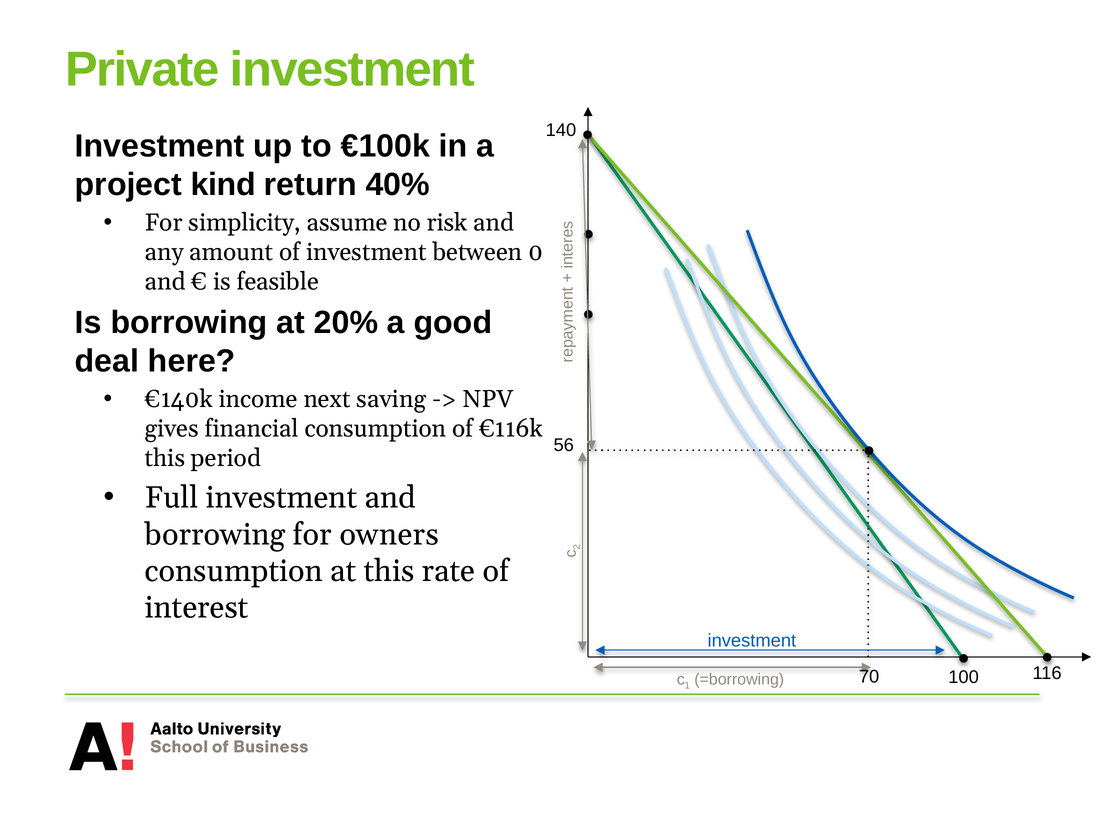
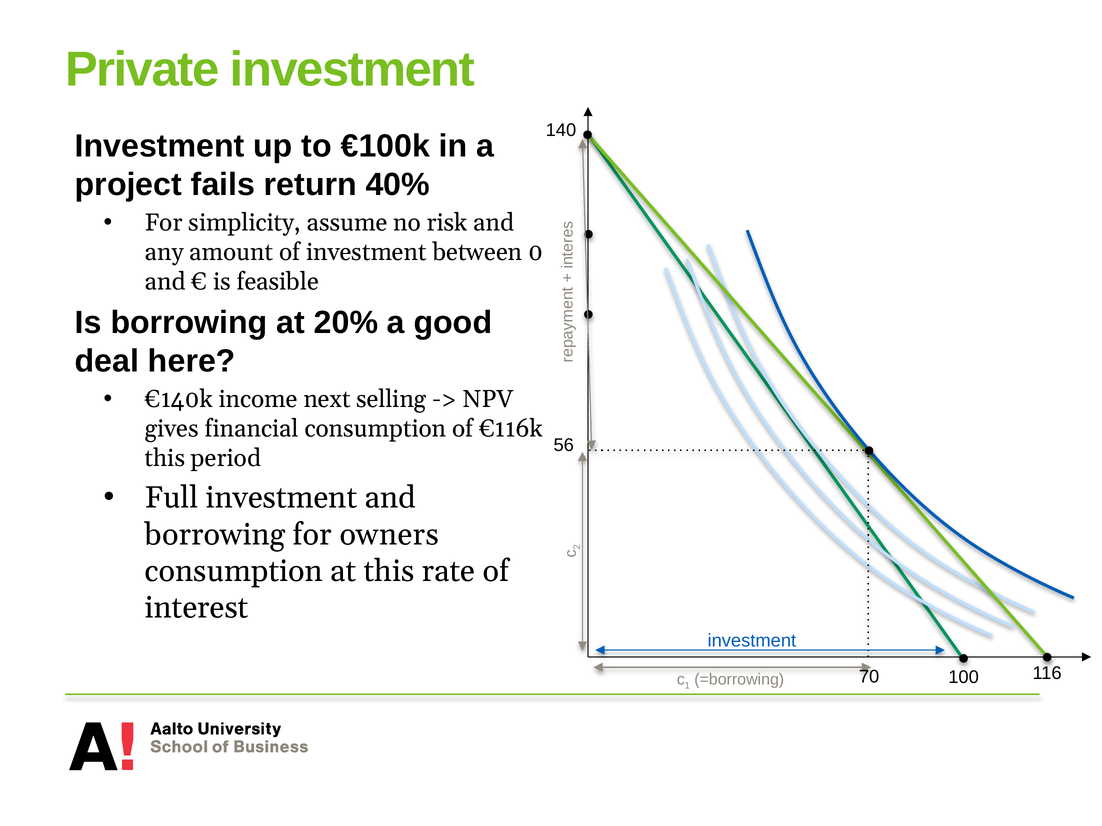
kind: kind -> fails (223, 185)
saving: saving -> selling (391, 400)
